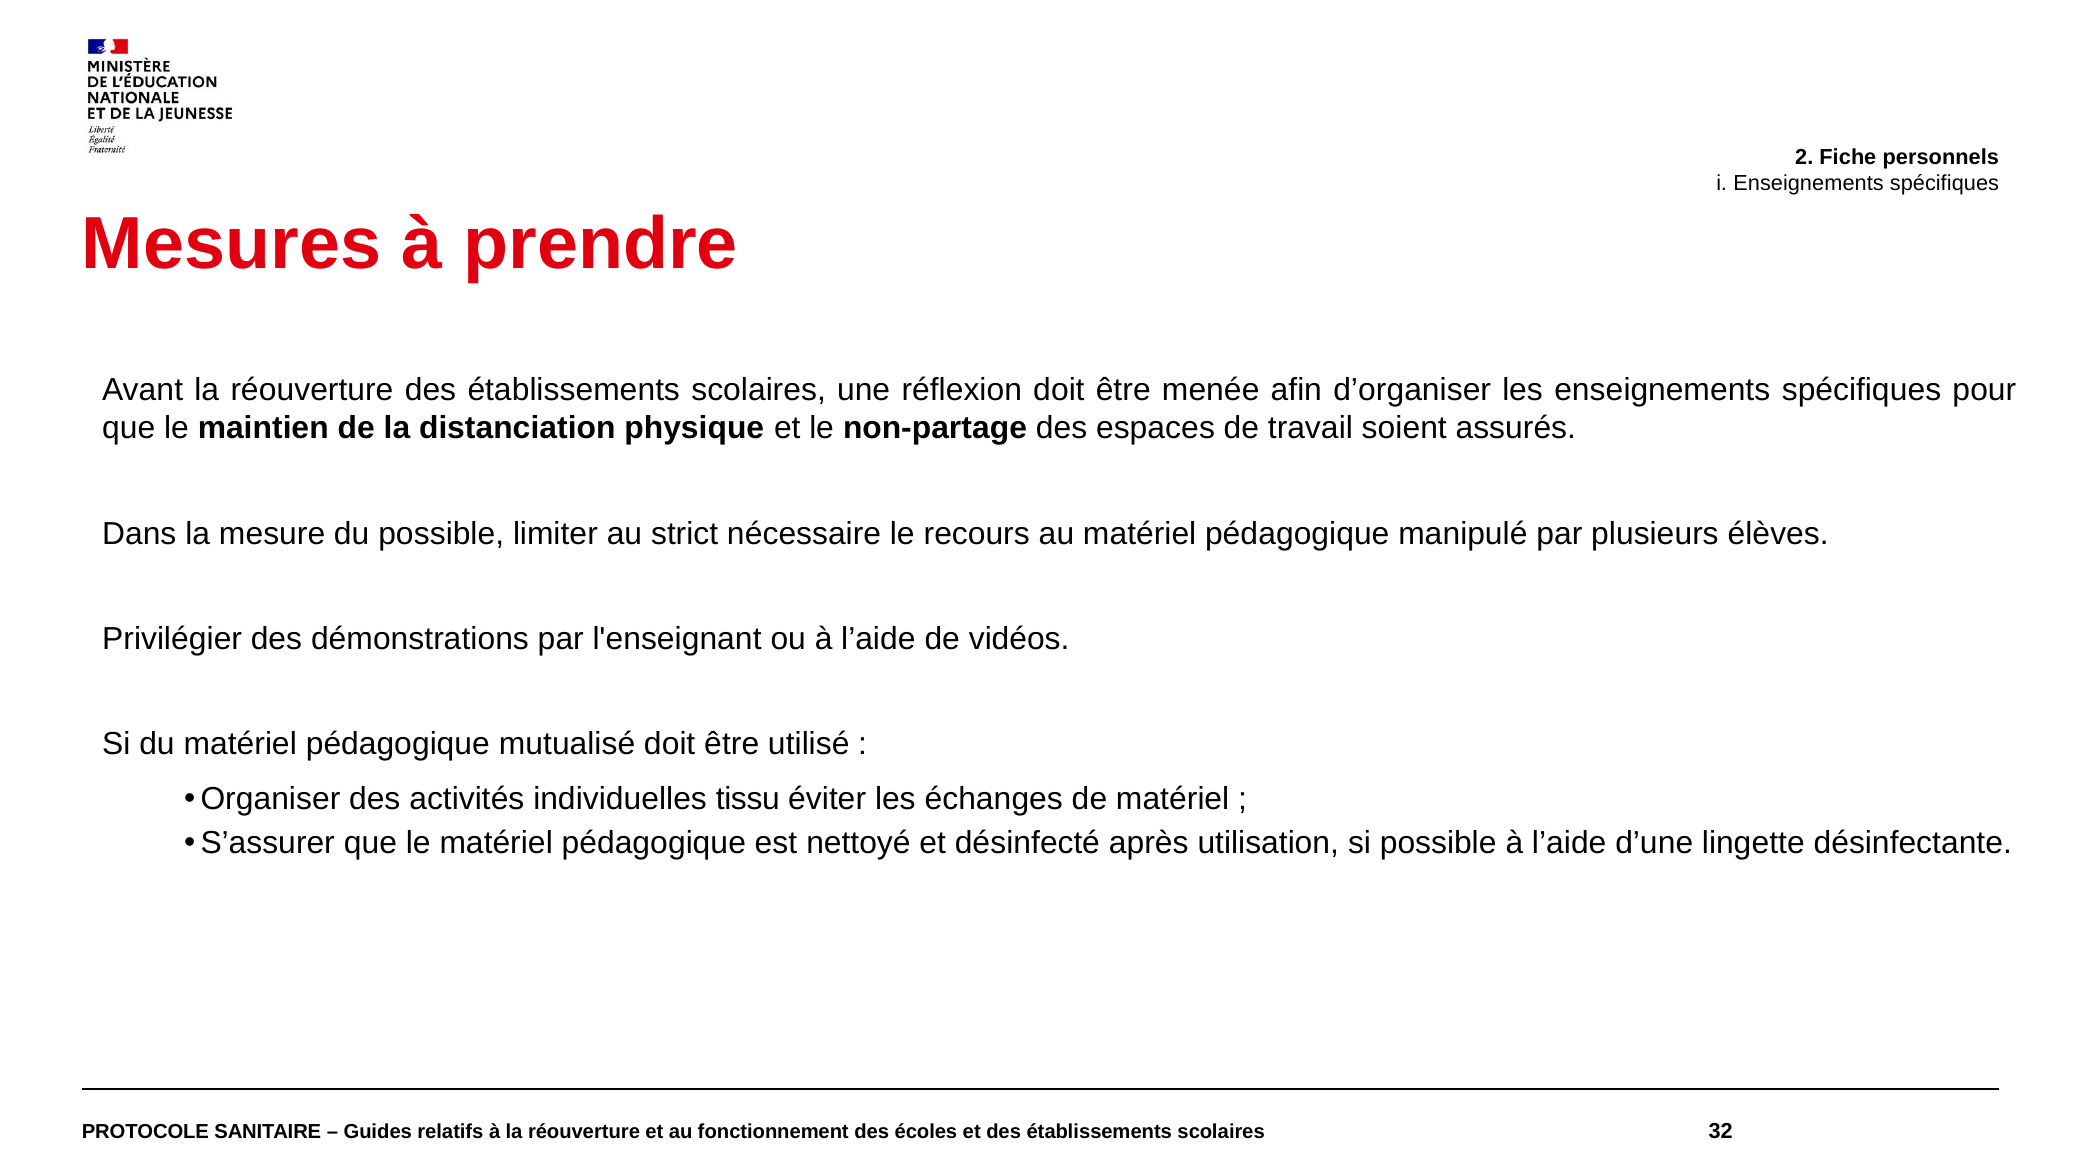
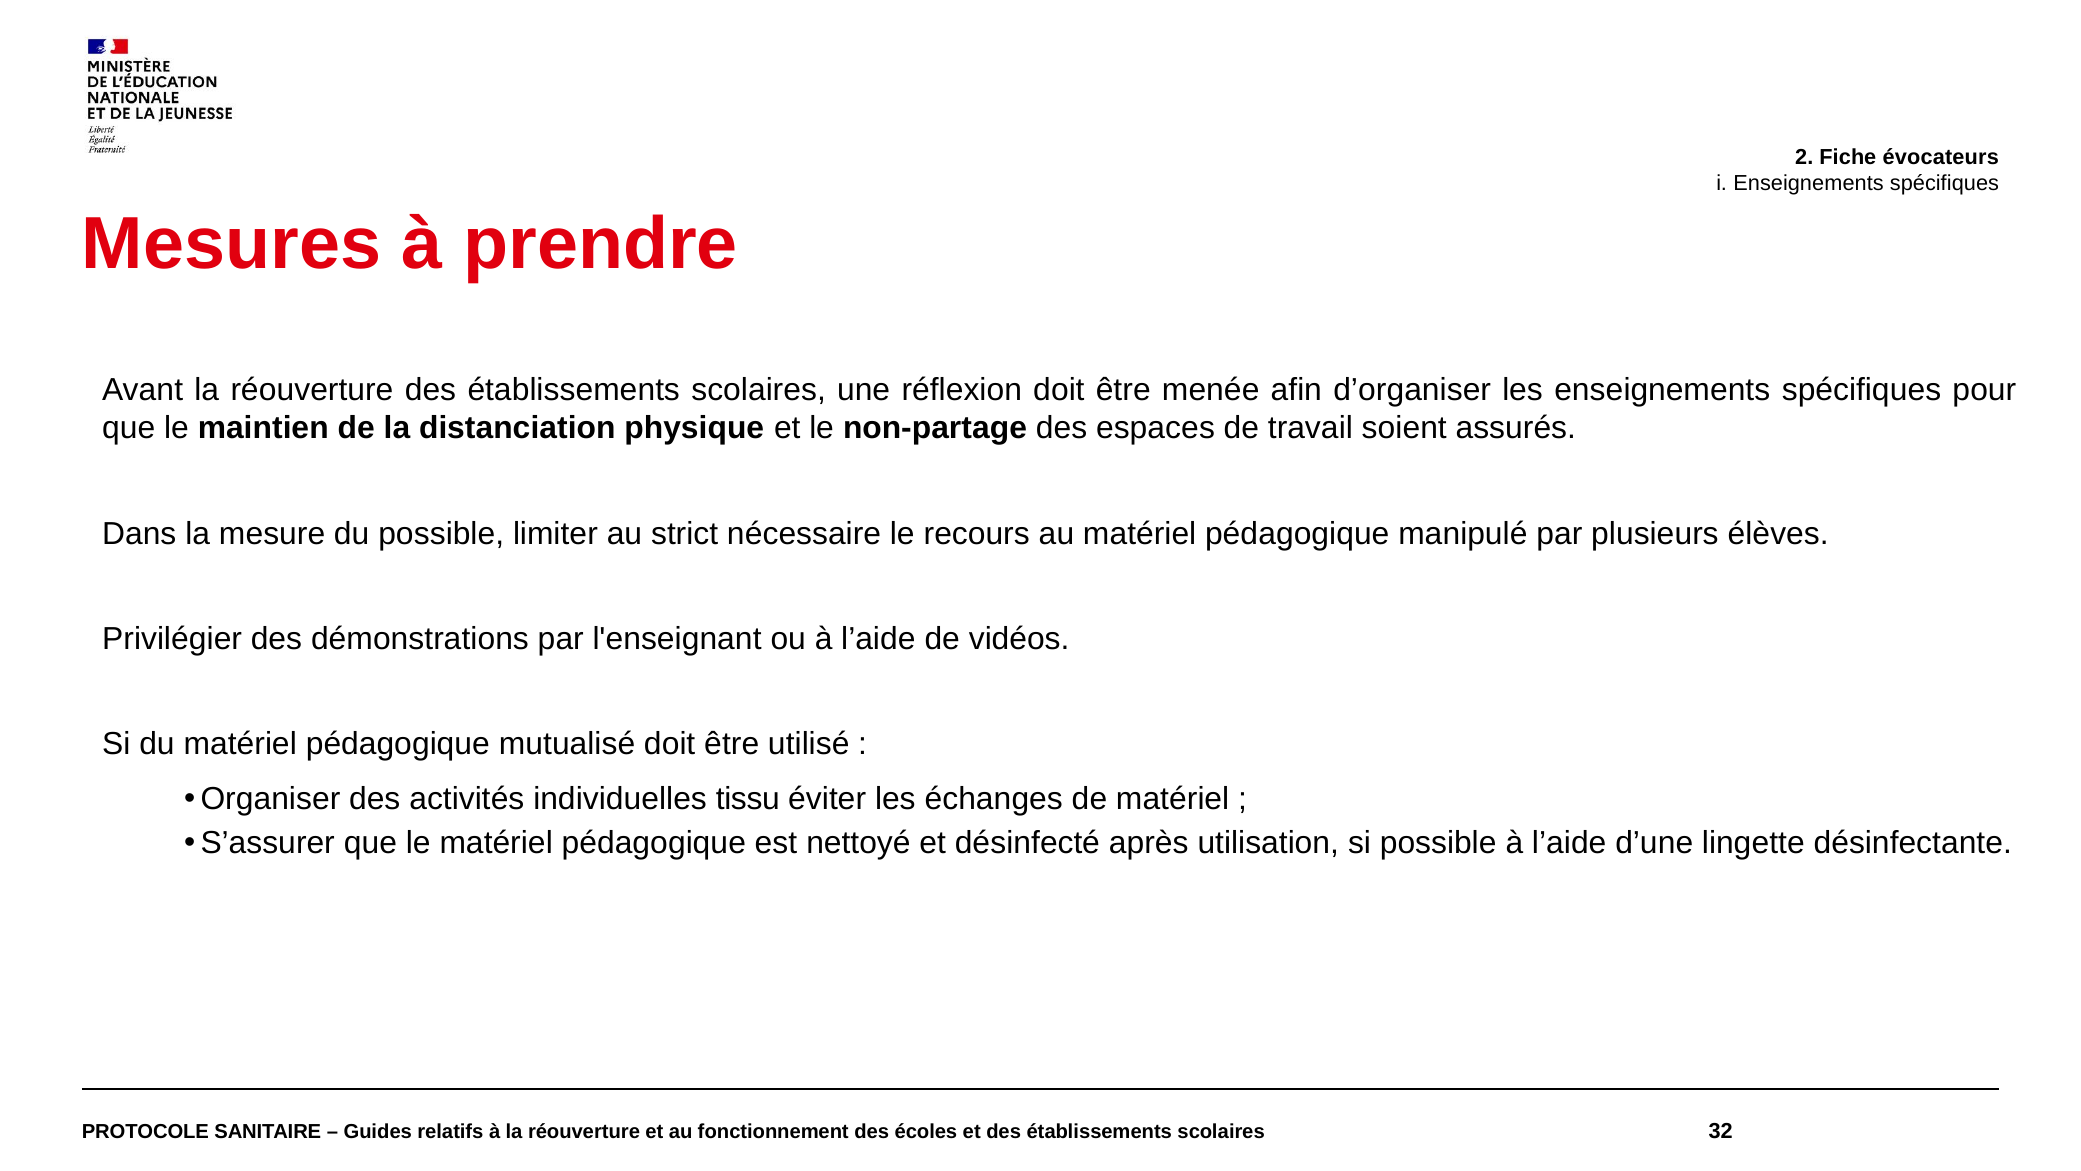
personnels: personnels -> évocateurs (1941, 157)
